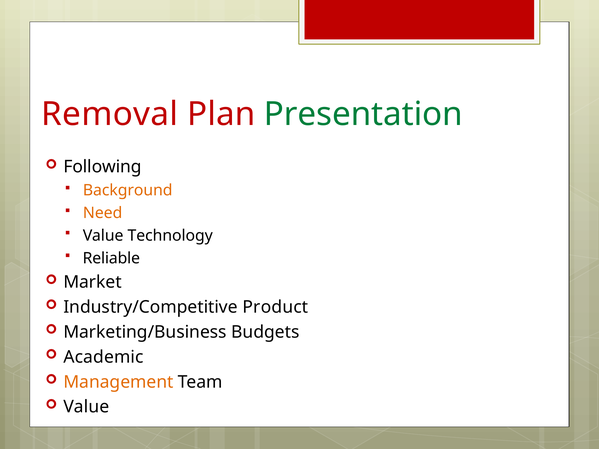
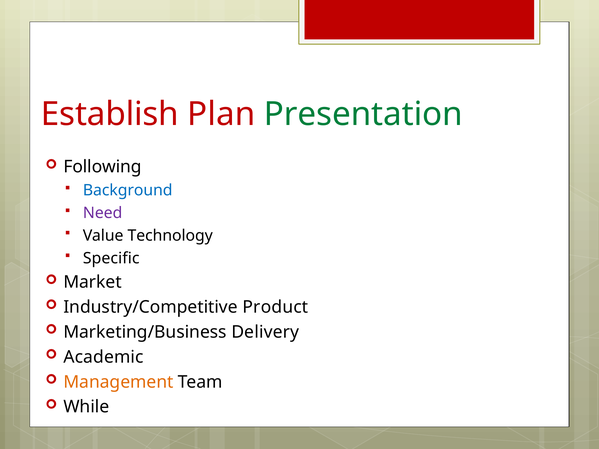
Removal: Removal -> Establish (110, 114)
Background colour: orange -> blue (128, 190)
Need colour: orange -> purple (103, 213)
Reliable: Reliable -> Specific (111, 258)
Budgets: Budgets -> Delivery (265, 332)
Value: Value -> While (86, 407)
